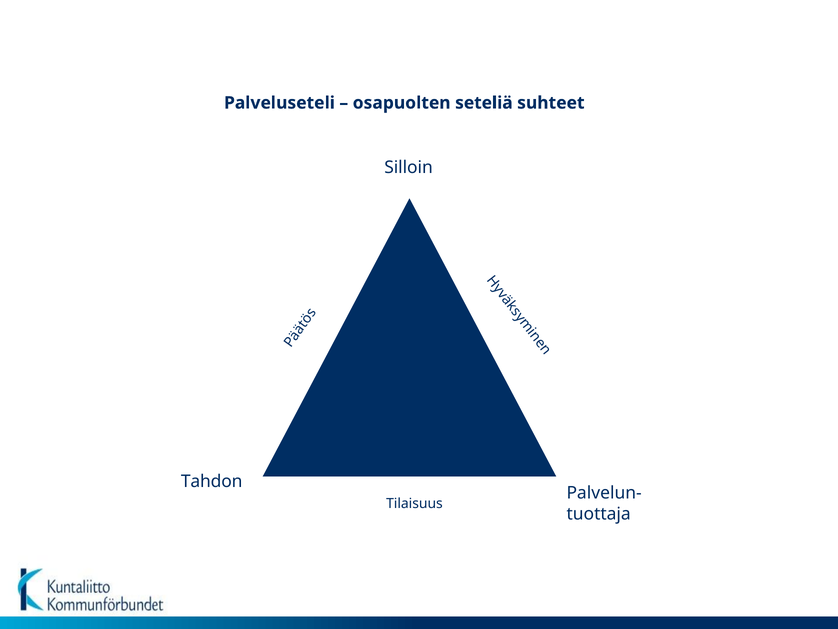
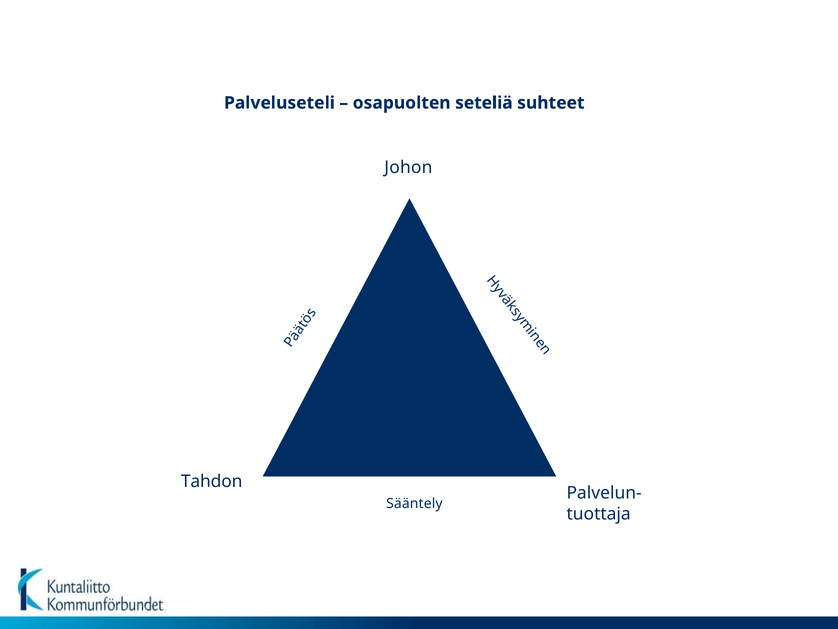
Silloin: Silloin -> Johon (408, 168)
Tilaisuus: Tilaisuus -> Sääntely (414, 503)
